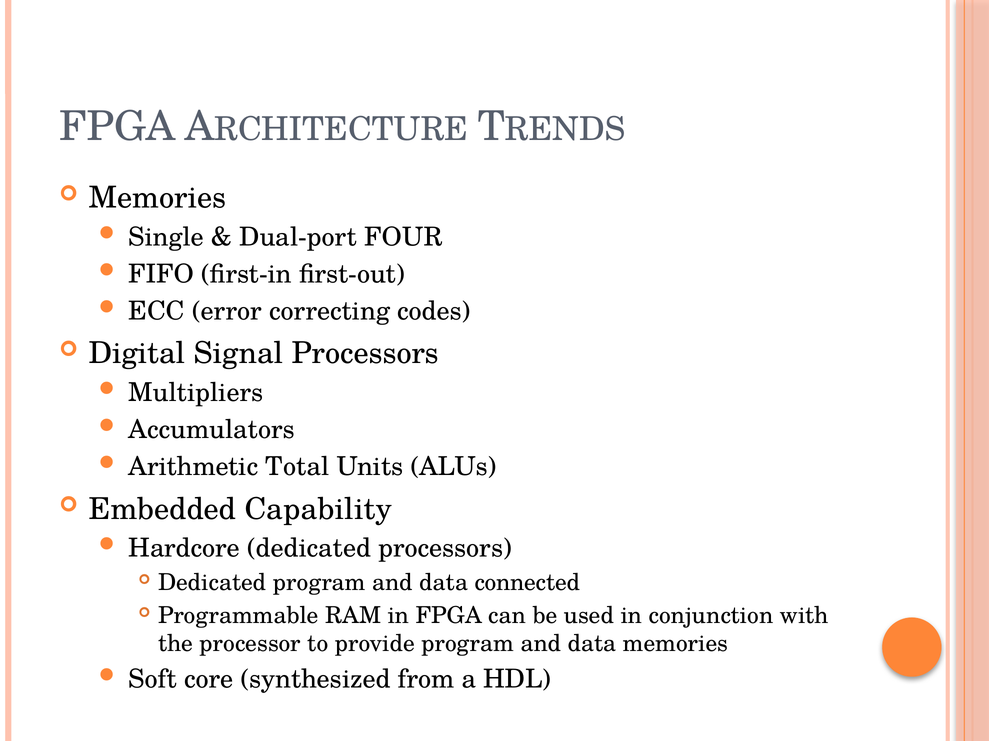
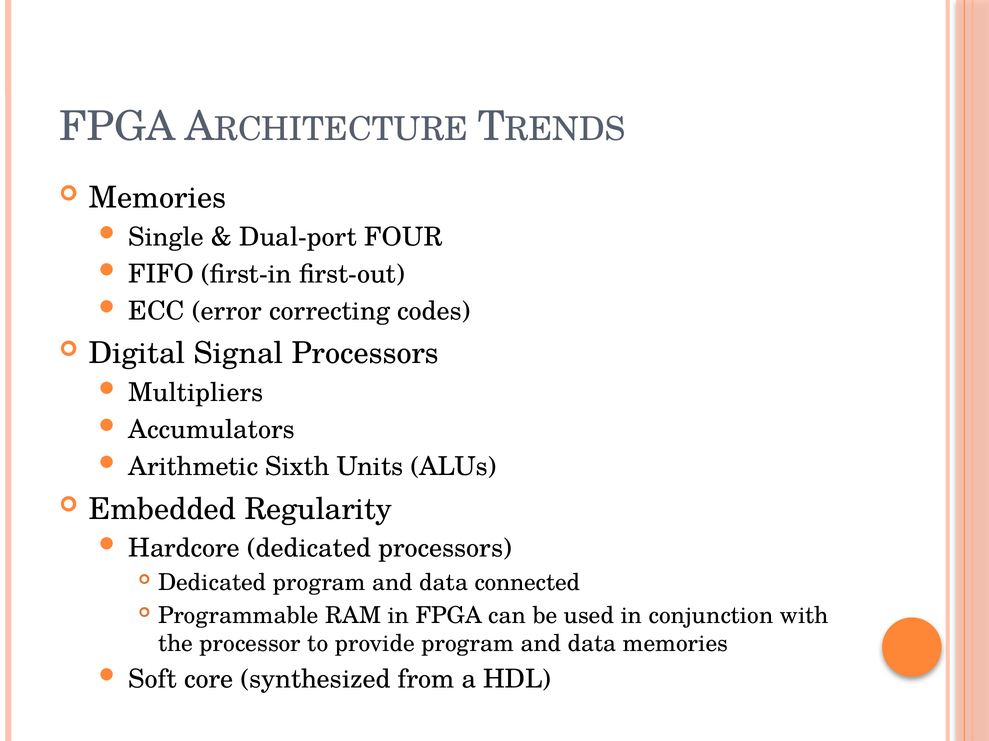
Total: Total -> Sixth (298, 467)
Capability: Capability -> Regularity (318, 510)
